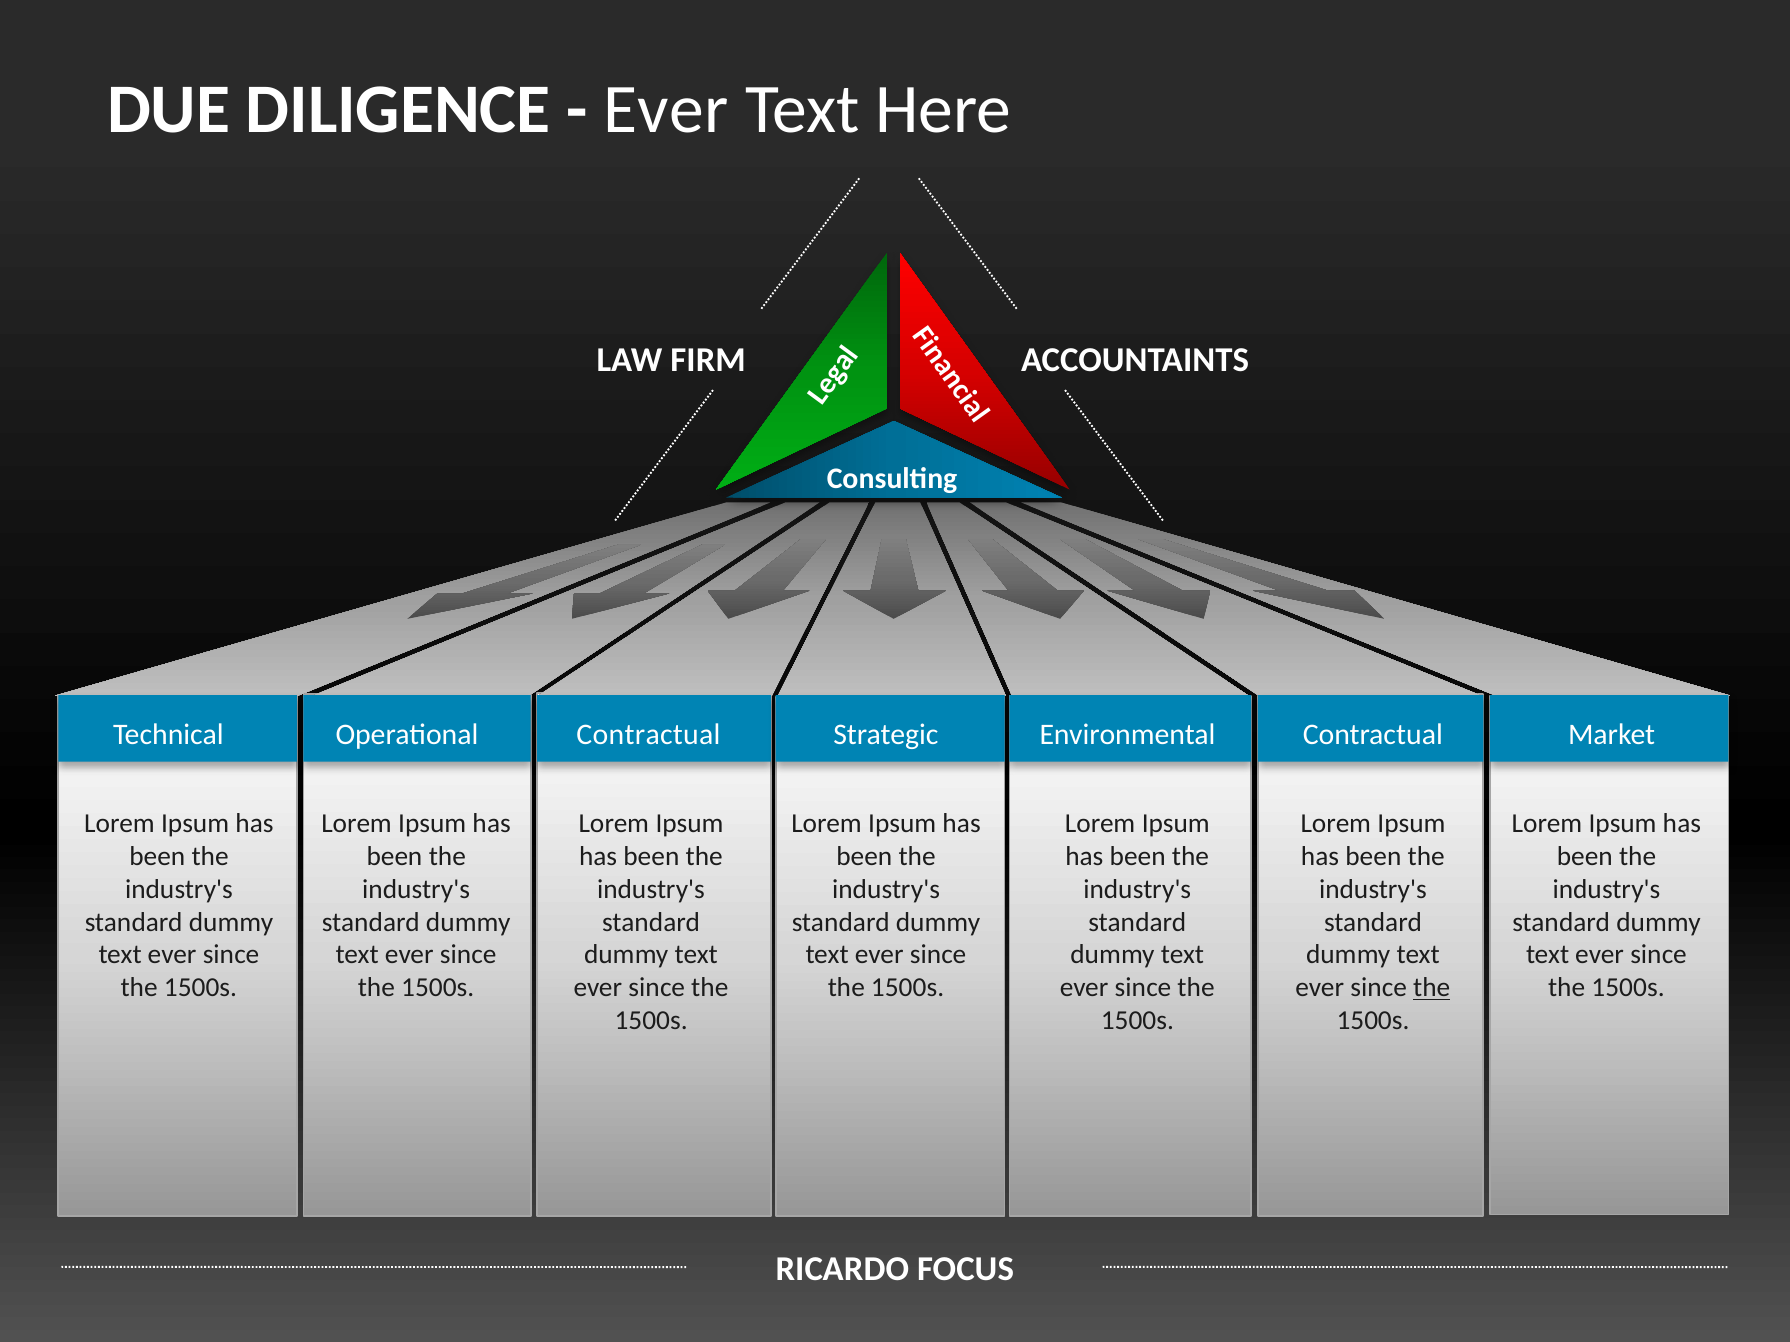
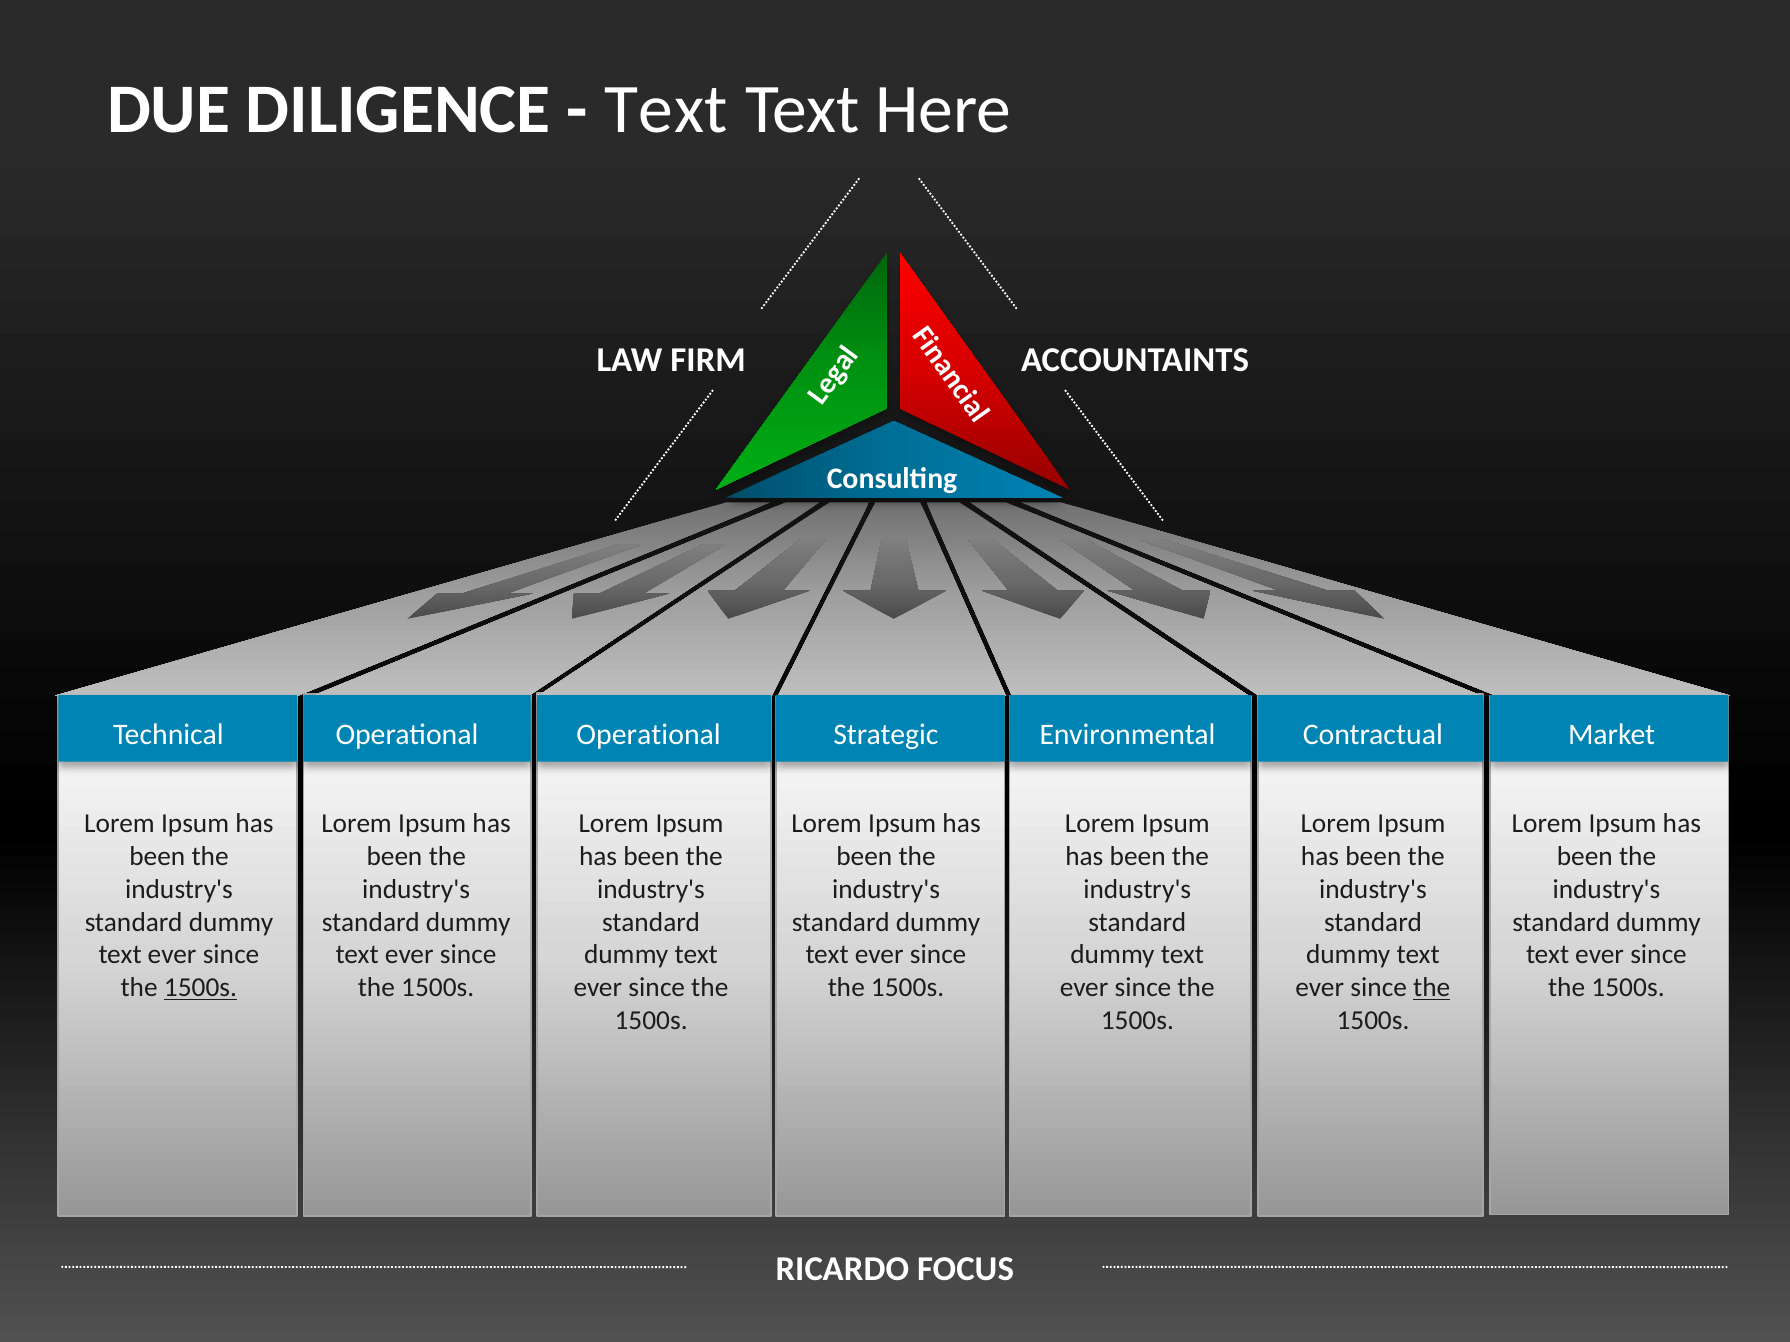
Ever: Ever -> Text (666, 109)
Operational Contractual: Contractual -> Operational (649, 735)
1500s underline: none -> present (201, 988)
